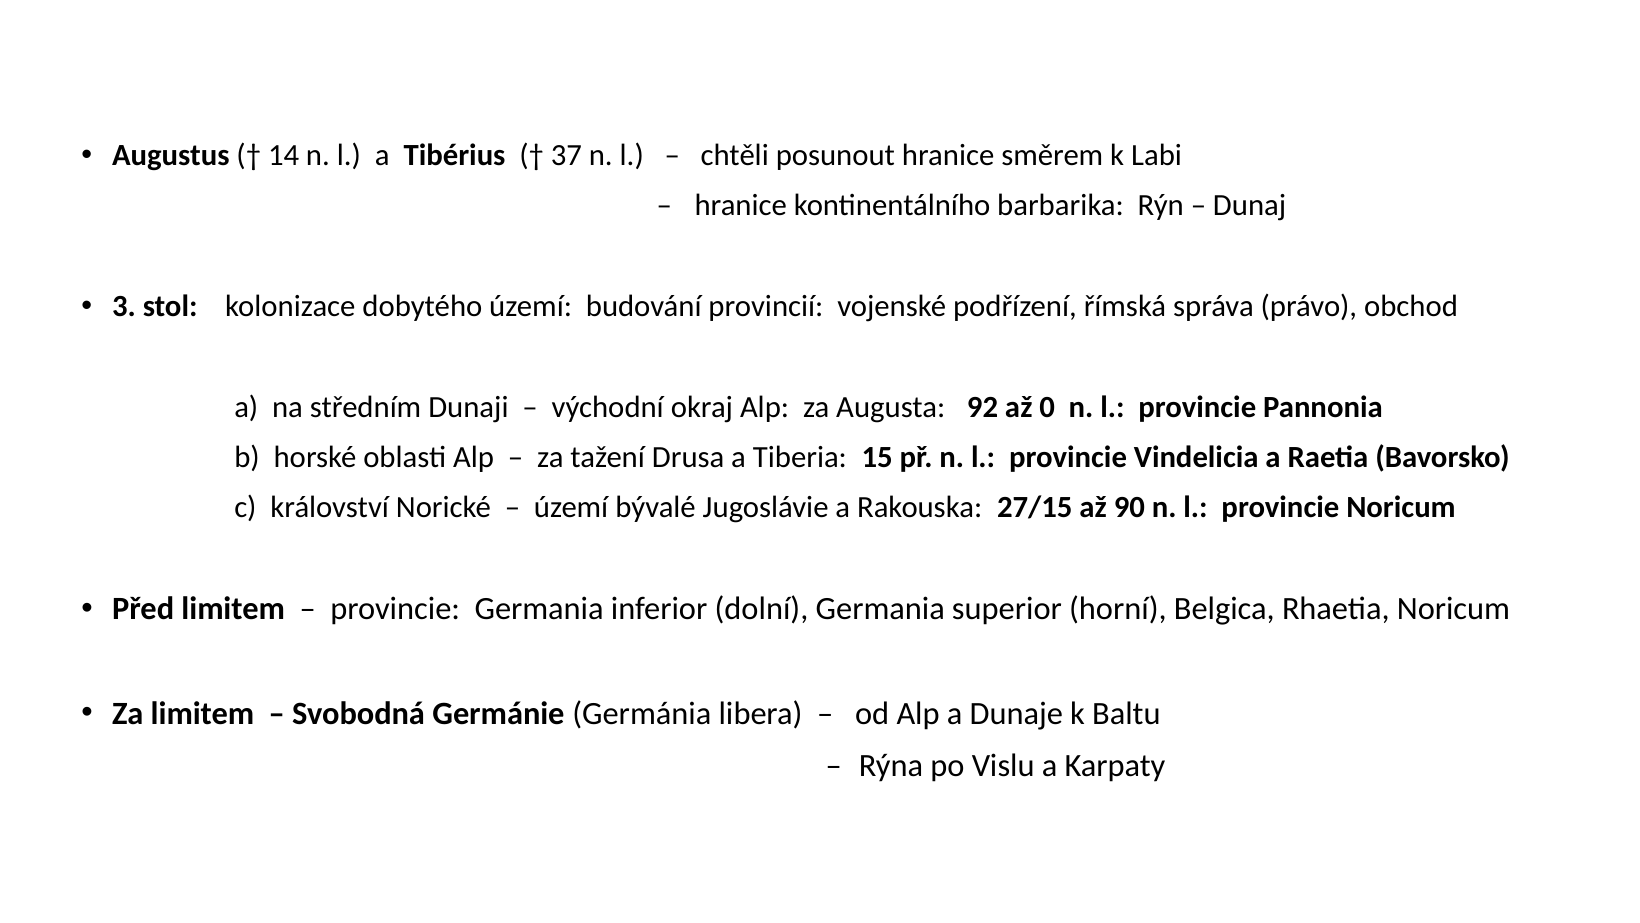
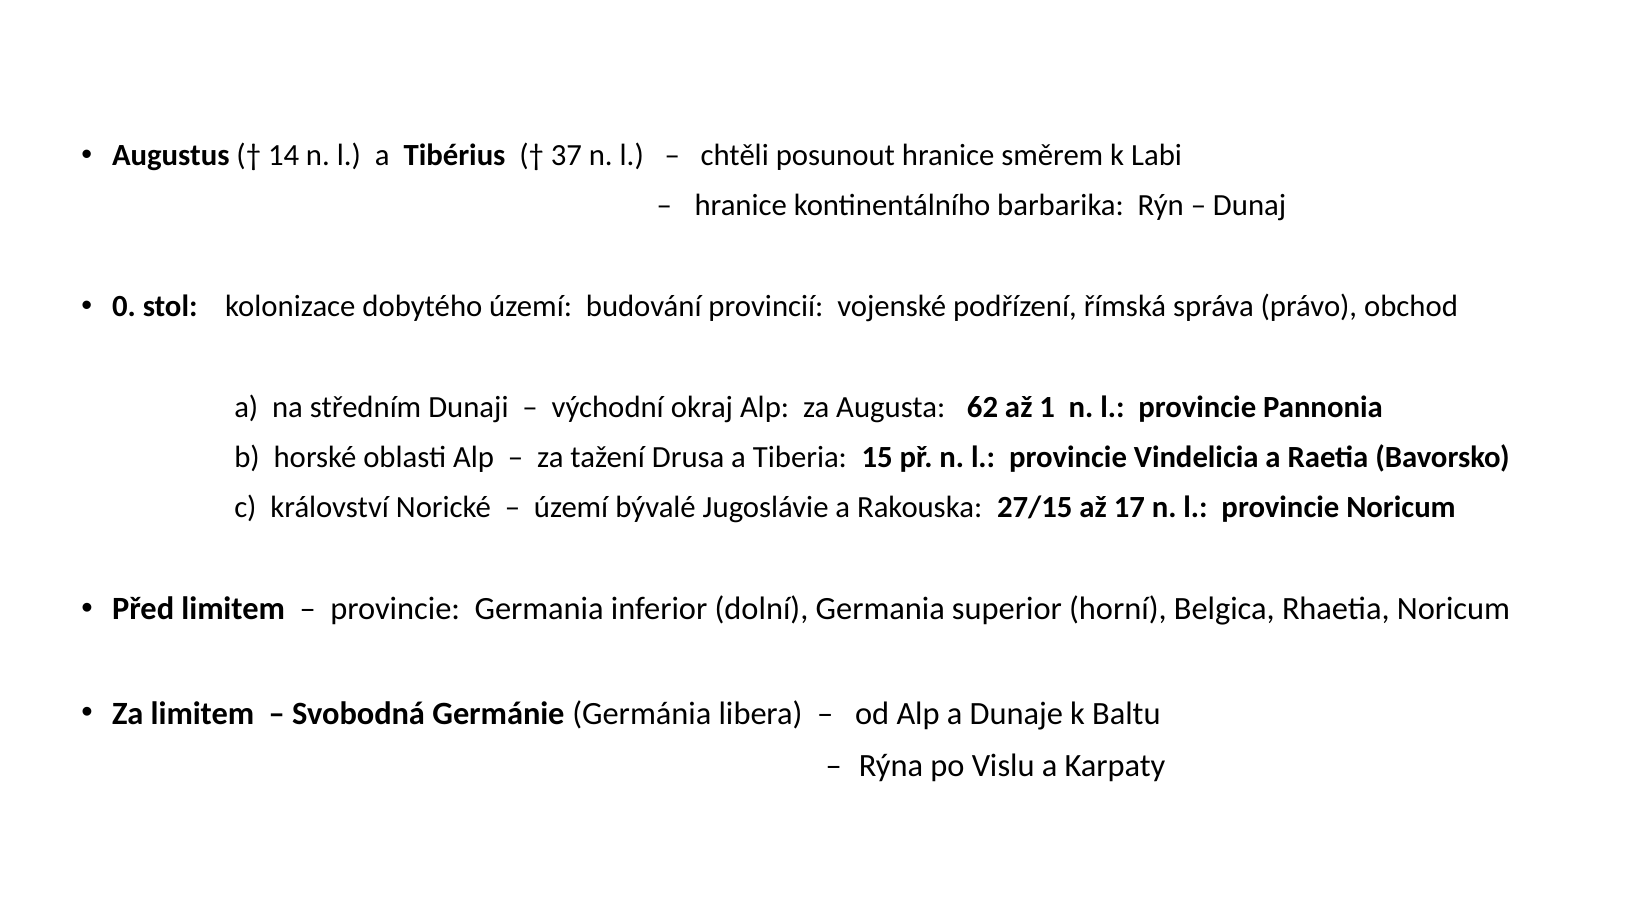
3: 3 -> 0 (124, 306)
92: 92 -> 62 (983, 407)
0: 0 -> 1 (1047, 407)
90: 90 -> 17 (1129, 507)
